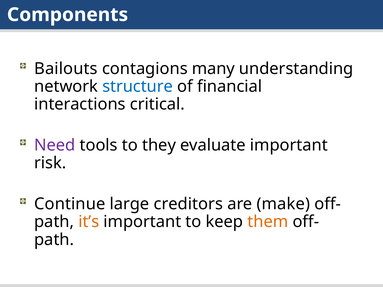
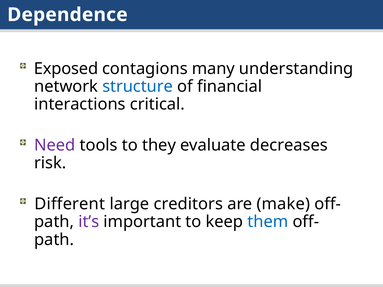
Components: Components -> Dependence (67, 15)
Bailouts: Bailouts -> Exposed (66, 69)
evaluate important: important -> decreases (289, 145)
Continue: Continue -> Different (70, 204)
it’s colour: orange -> purple (89, 222)
them colour: orange -> blue (268, 222)
